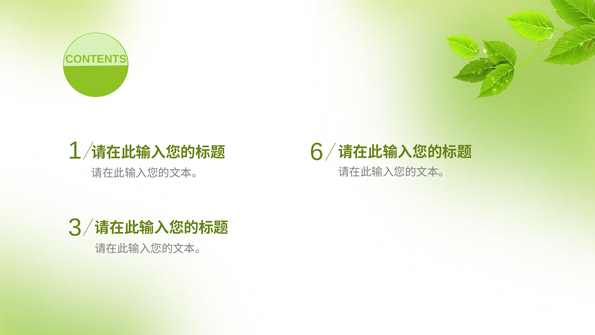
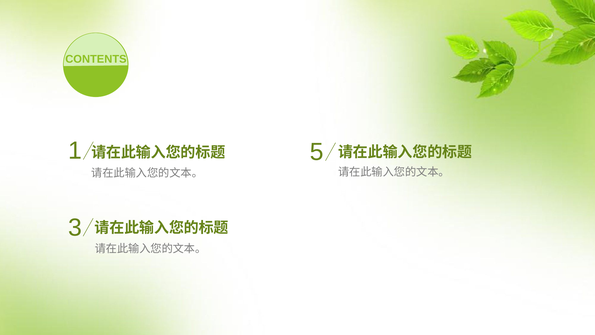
6: 6 -> 5 (317, 152)
